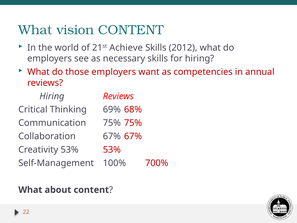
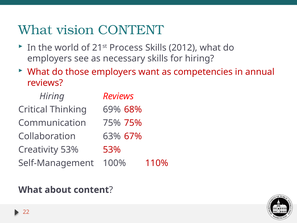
Achieve: Achieve -> Process (126, 48)
Collaboration 67%: 67% -> 63% (112, 136)
700%: 700% -> 110% (157, 163)
